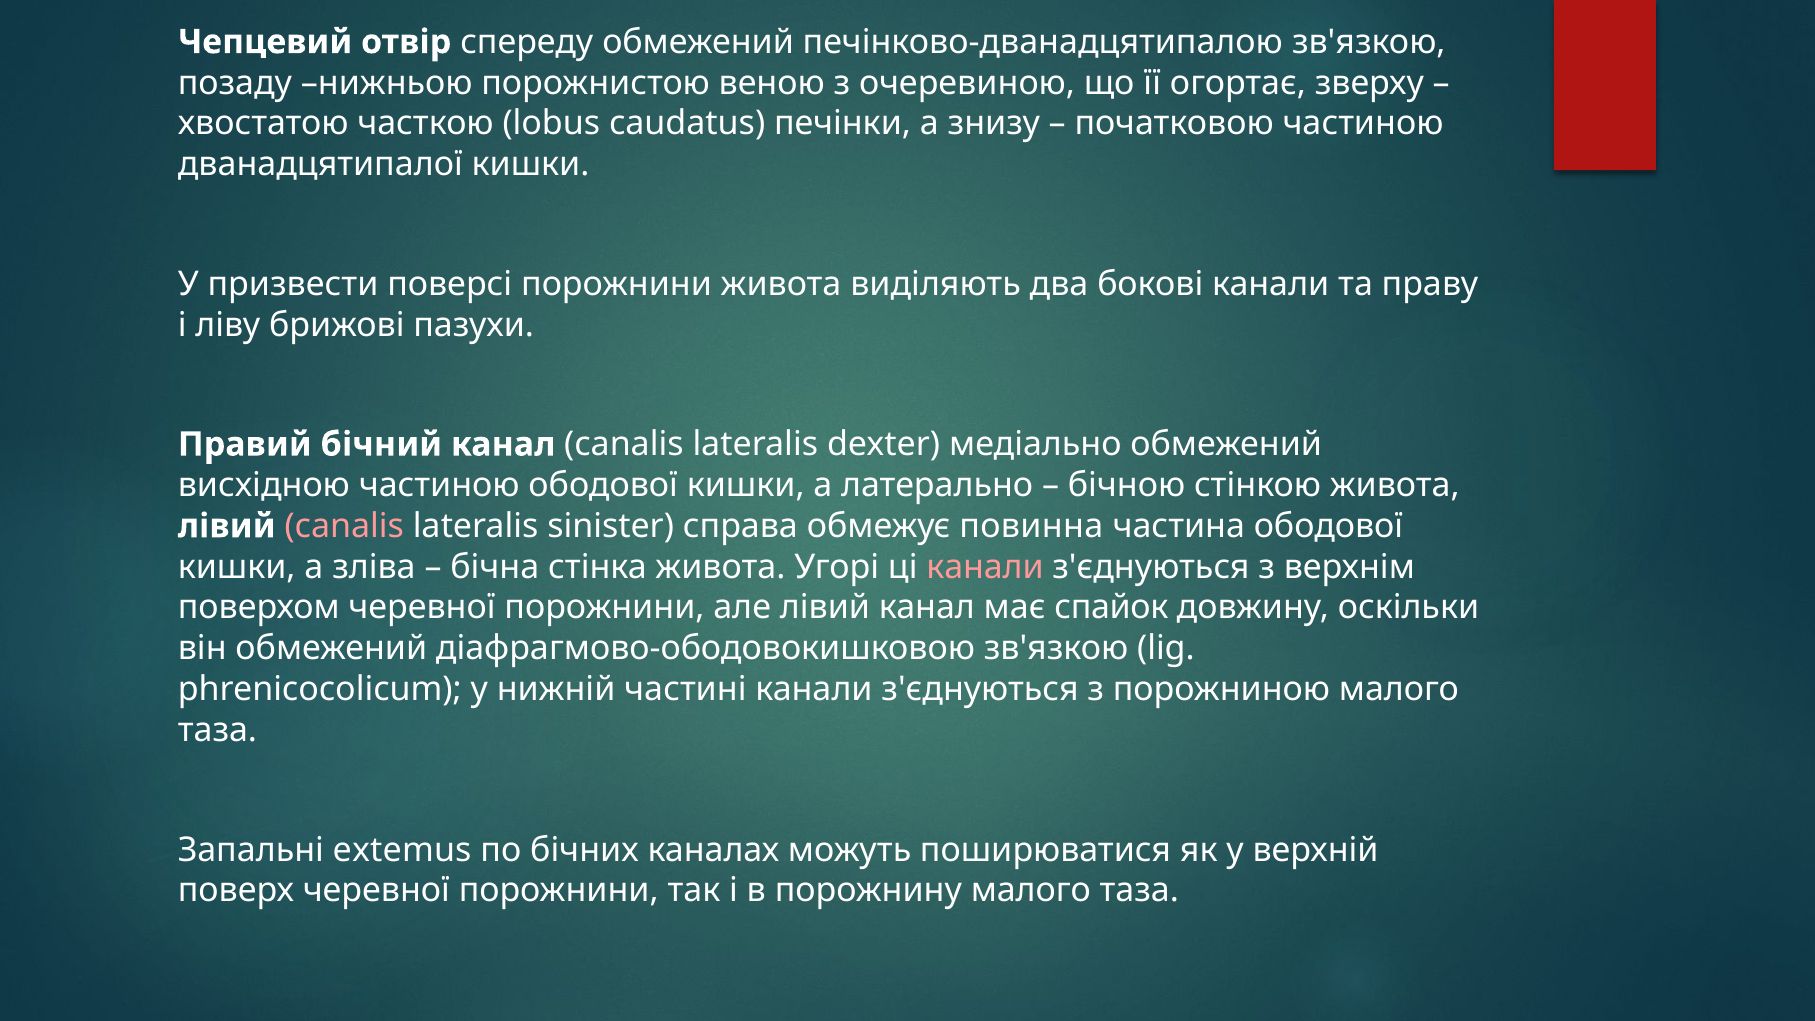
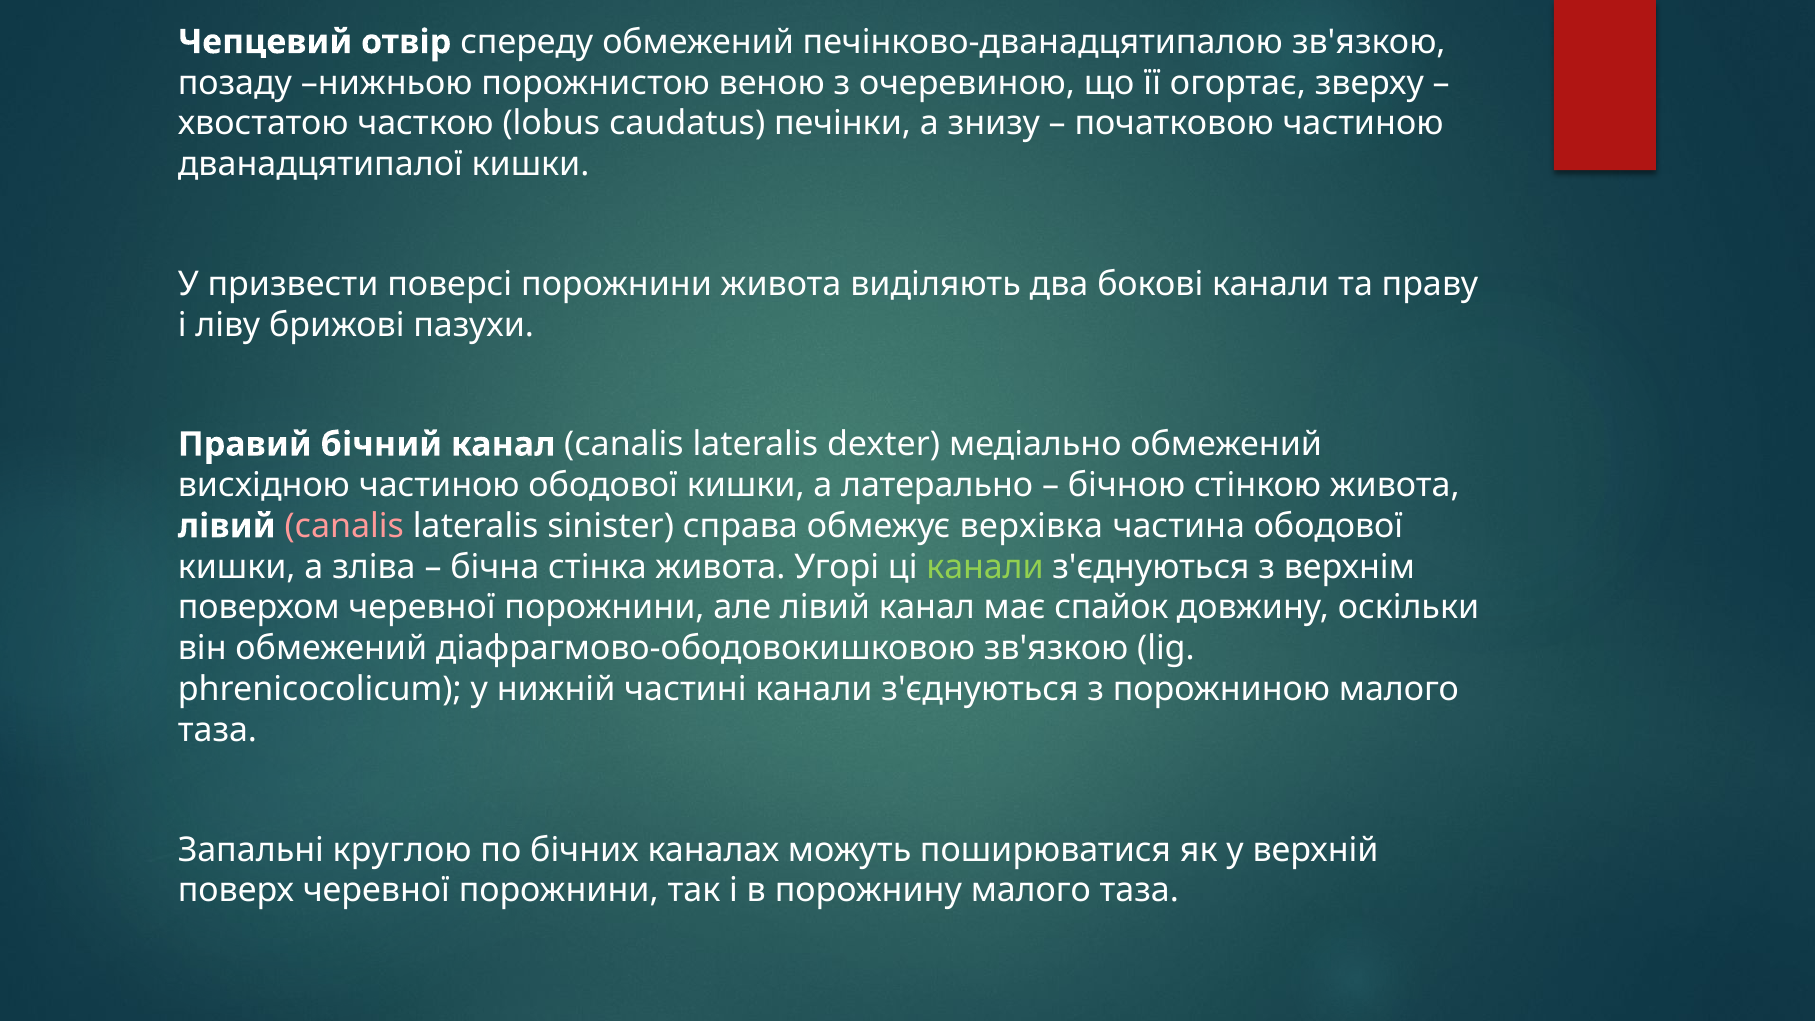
повинна: повинна -> верхівка (1031, 526)
канали colour: pink -> light green (985, 567)
extemus: extemus -> круглою (402, 850)
